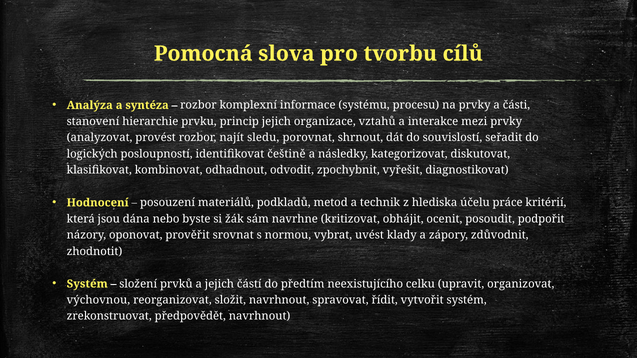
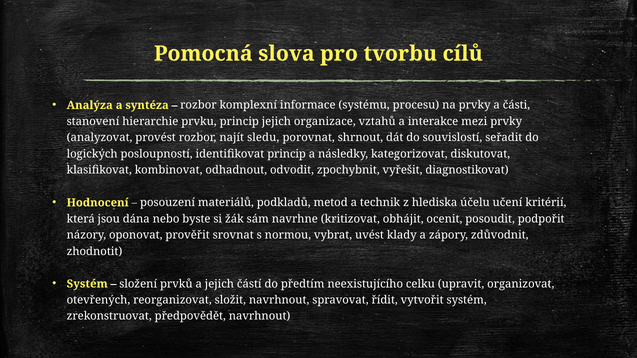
identifikovat češtině: češtině -> princip (287, 154)
práce: práce -> učení (508, 203)
výchovnou: výchovnou -> otevřených (98, 300)
